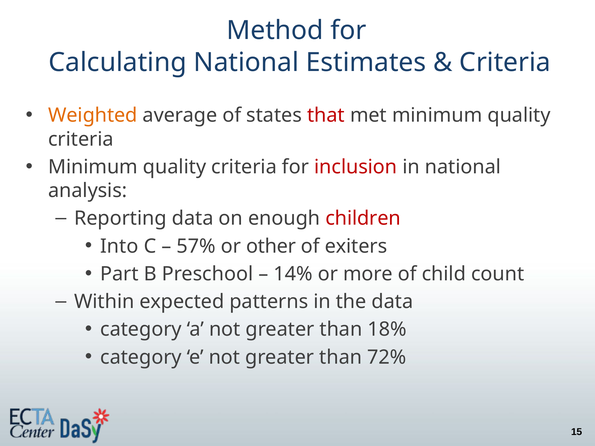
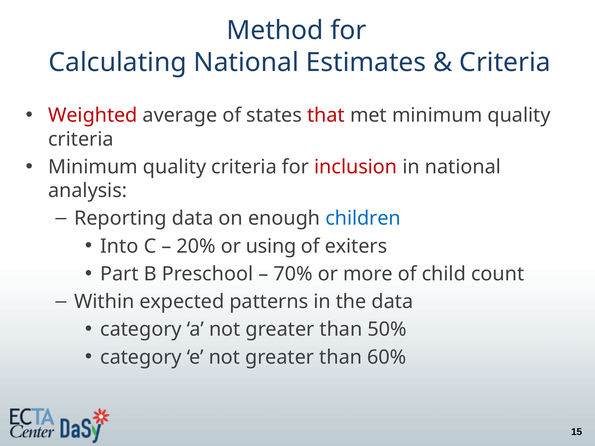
Weighted colour: orange -> red (93, 115)
children colour: red -> blue (363, 219)
57%: 57% -> 20% (196, 246)
other: other -> using (271, 246)
14%: 14% -> 70% (293, 274)
18%: 18% -> 50% (387, 330)
72%: 72% -> 60% (387, 357)
